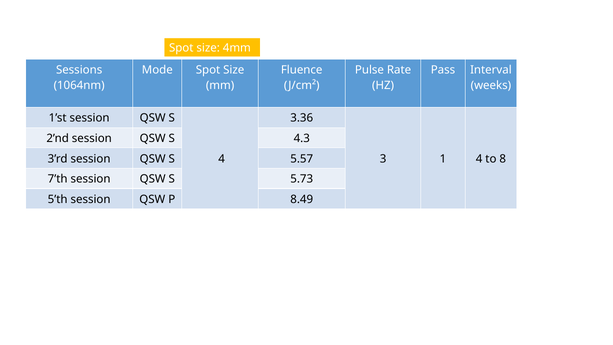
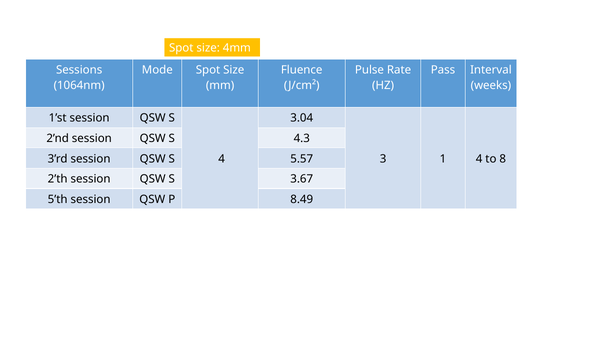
3.36: 3.36 -> 3.04 (302, 118)
7’th: 7’th -> 2’th (58, 179)
5.73: 5.73 -> 3.67 (302, 179)
